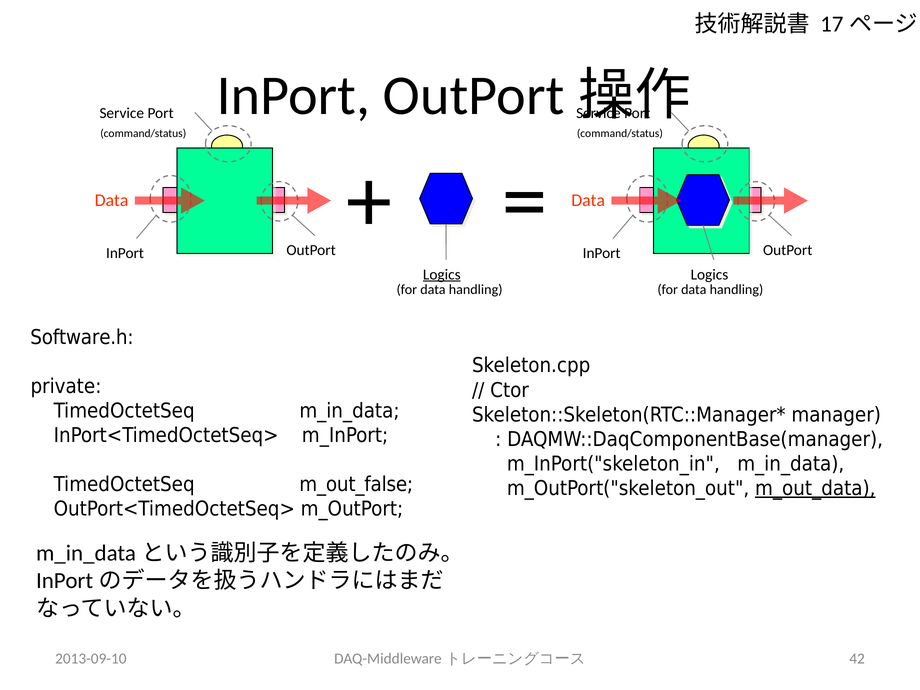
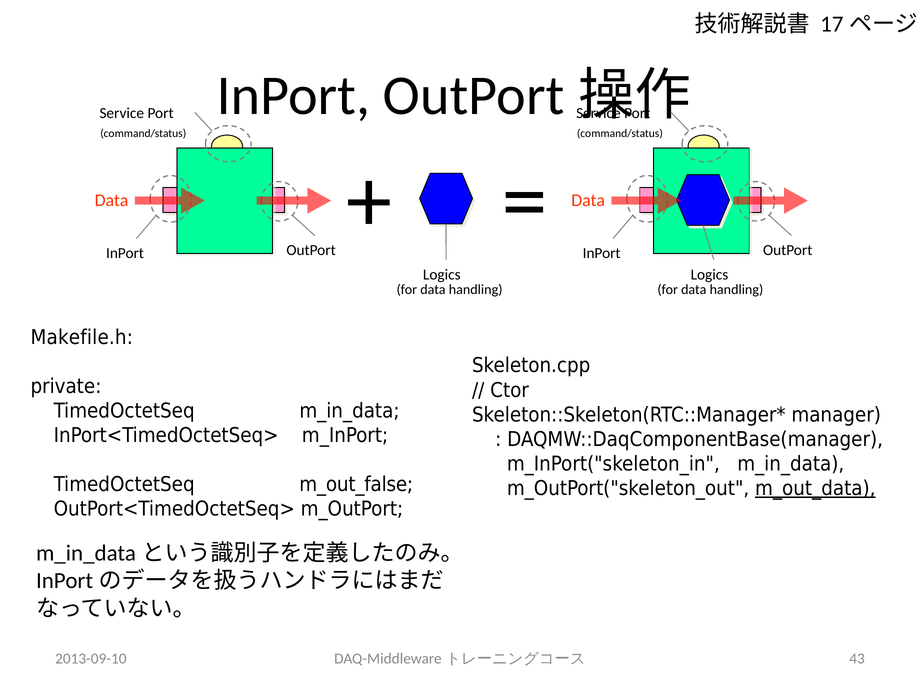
Logics underline: present -> none (442, 275)
Software.h: Software.h -> Makefile.h (82, 337)
42: 42 -> 43 (857, 659)
